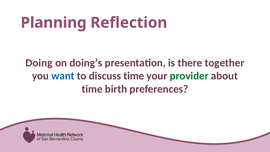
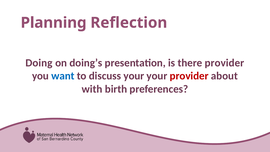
there together: together -> provider (224, 63)
discuss time: time -> your (134, 76)
provider colour: green -> red (189, 76)
time: time -> with (92, 89)
